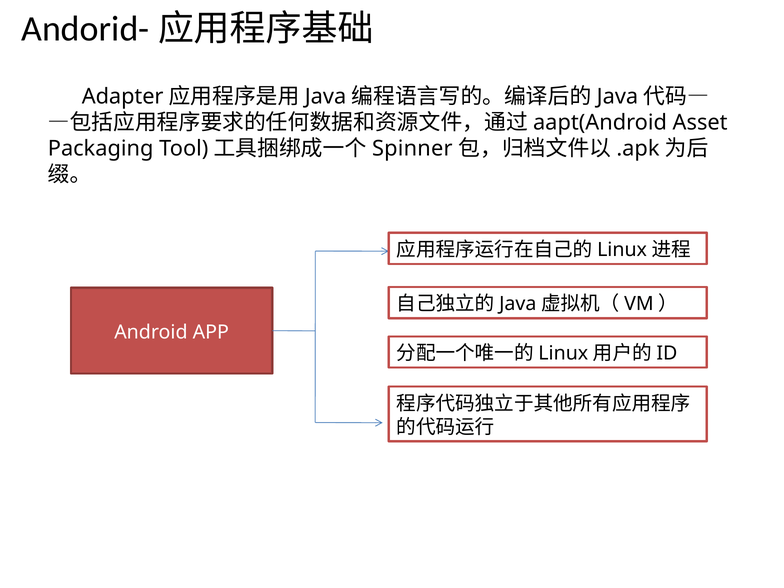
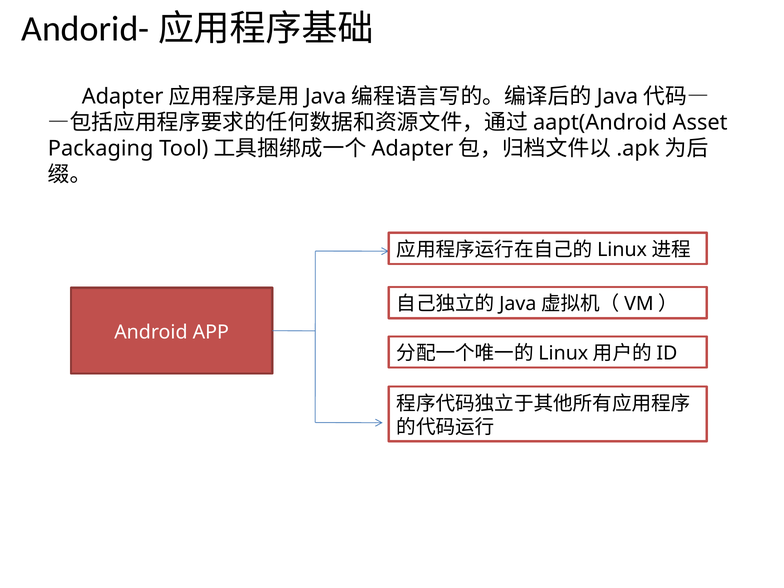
Spinner: Spinner -> Adapter (412, 149)
